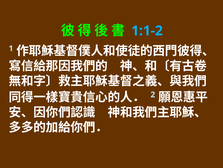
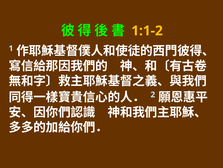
1:1-2 colour: light blue -> yellow (147, 31)
